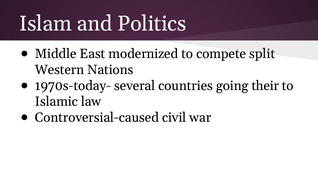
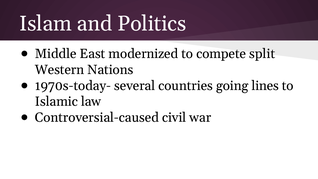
their: their -> lines (265, 86)
